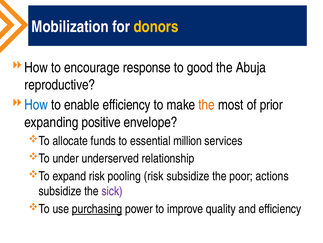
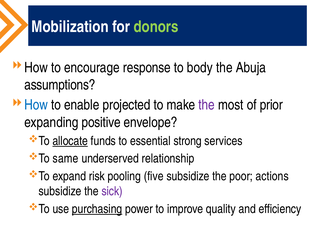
donors colour: yellow -> light green (156, 27)
good: good -> body (200, 67)
reproductive: reproductive -> assumptions (60, 85)
enable efficiency: efficiency -> projected (127, 105)
the colour: orange -> purple (207, 105)
allocate underline: none -> present (70, 140)
million: million -> strong (188, 140)
under: under -> same (66, 158)
pooling risk: risk -> five (154, 176)
